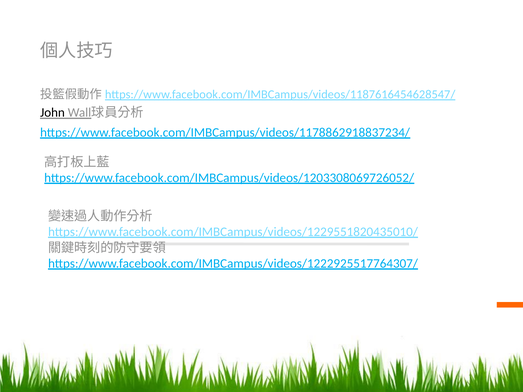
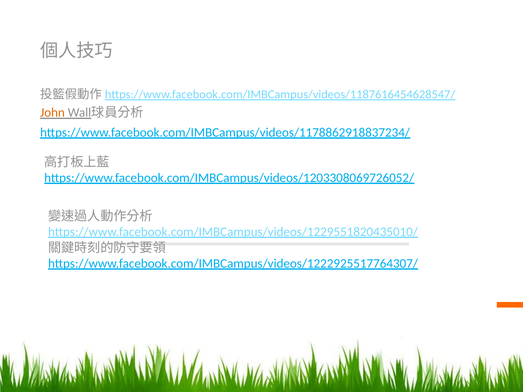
John colour: black -> orange (52, 113)
